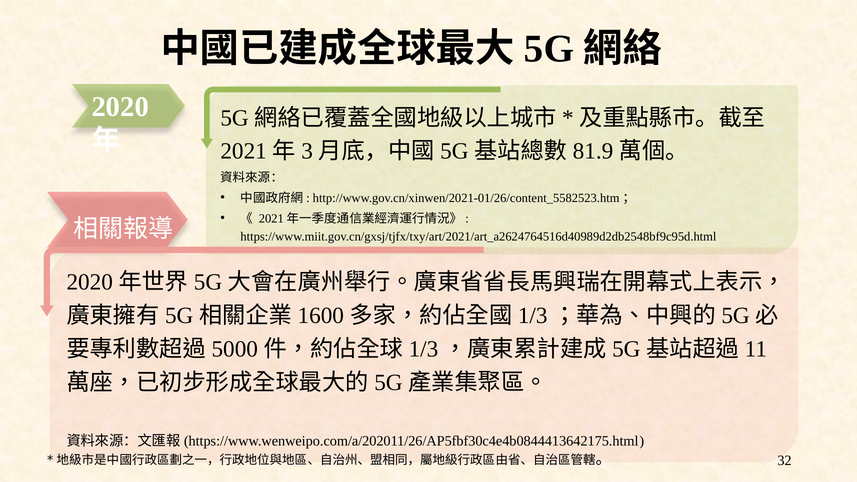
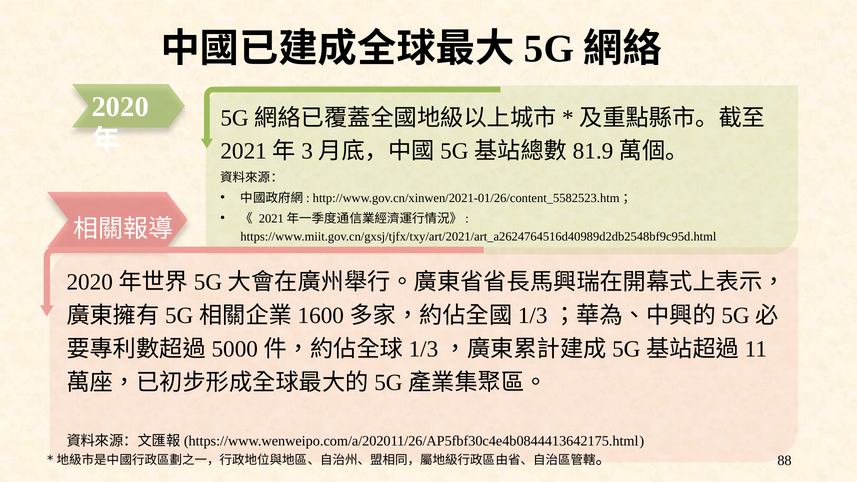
32: 32 -> 88 (785, 461)
